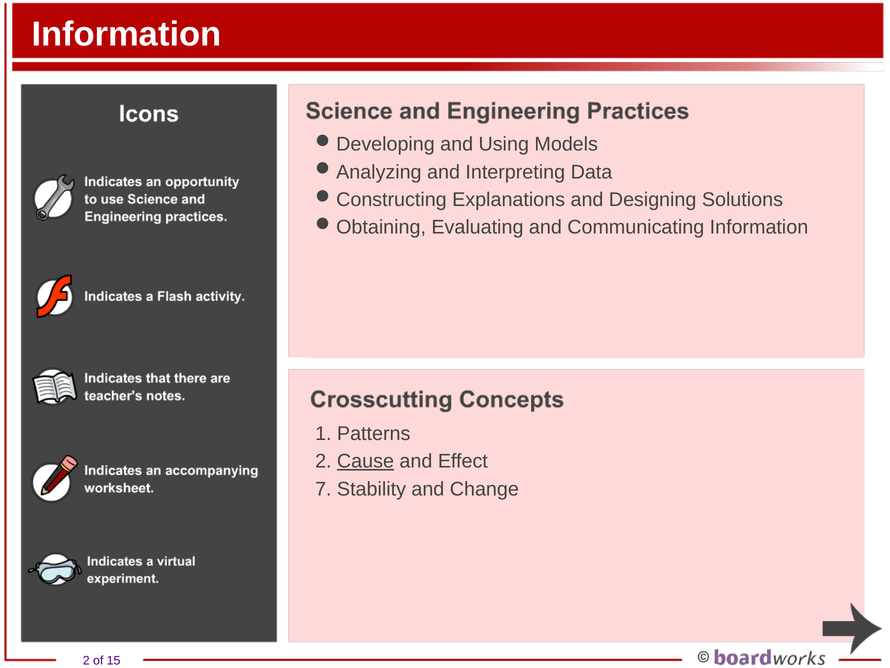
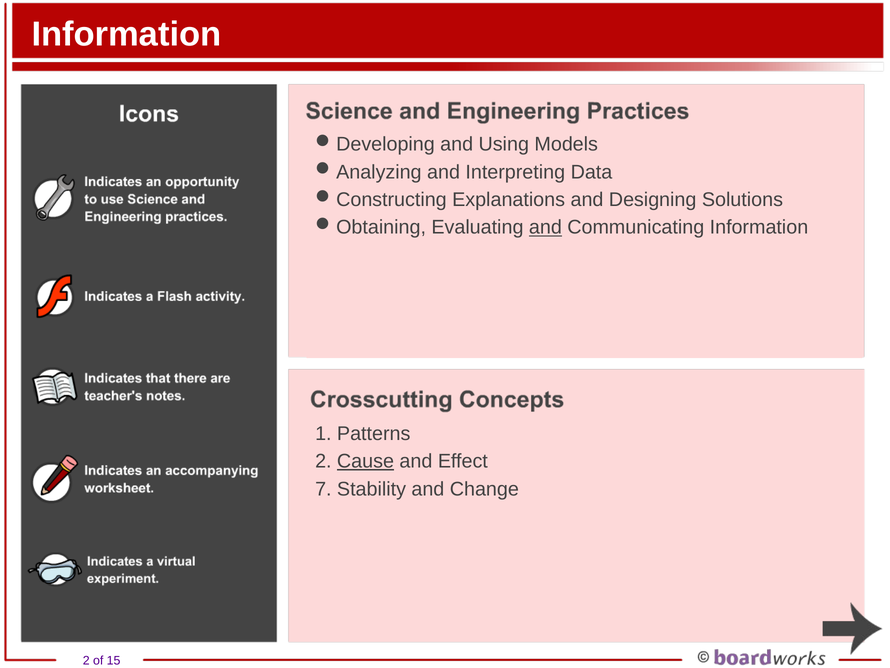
and underline: none -> present (545, 227)
